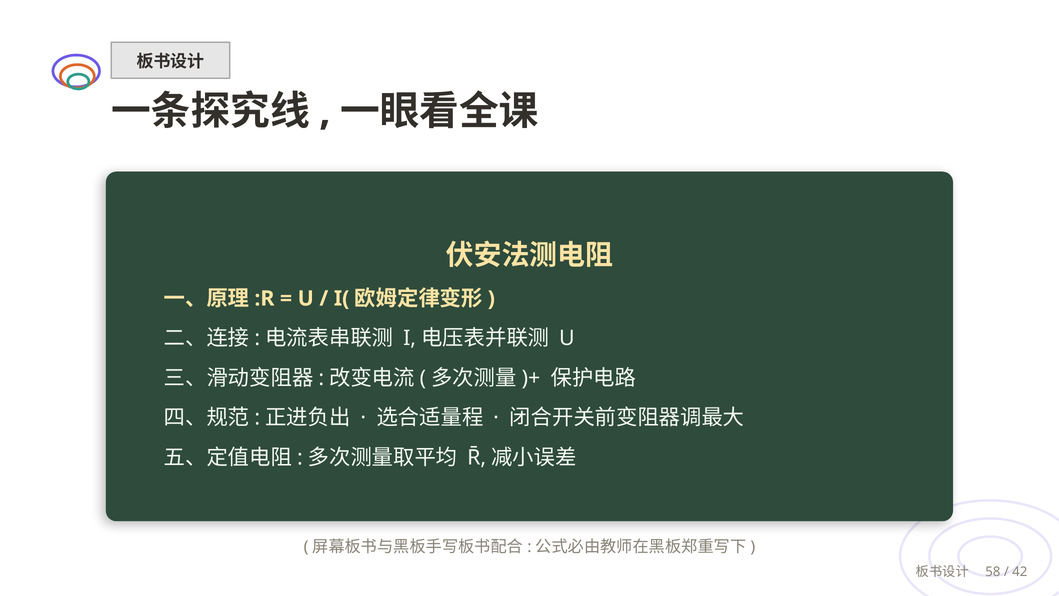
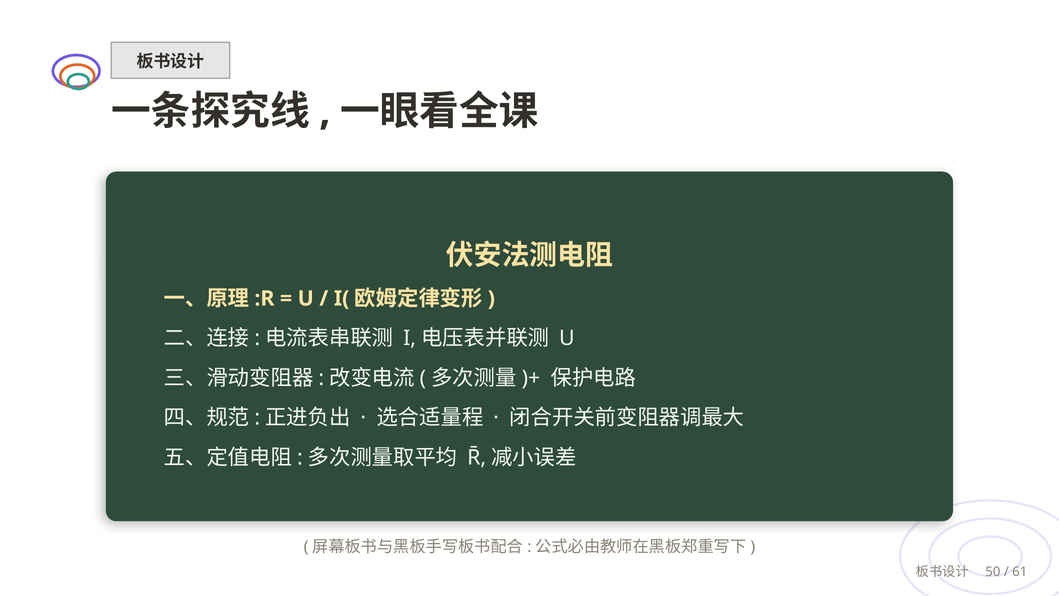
58: 58 -> 50 (993, 572)
42: 42 -> 61 (1020, 572)
